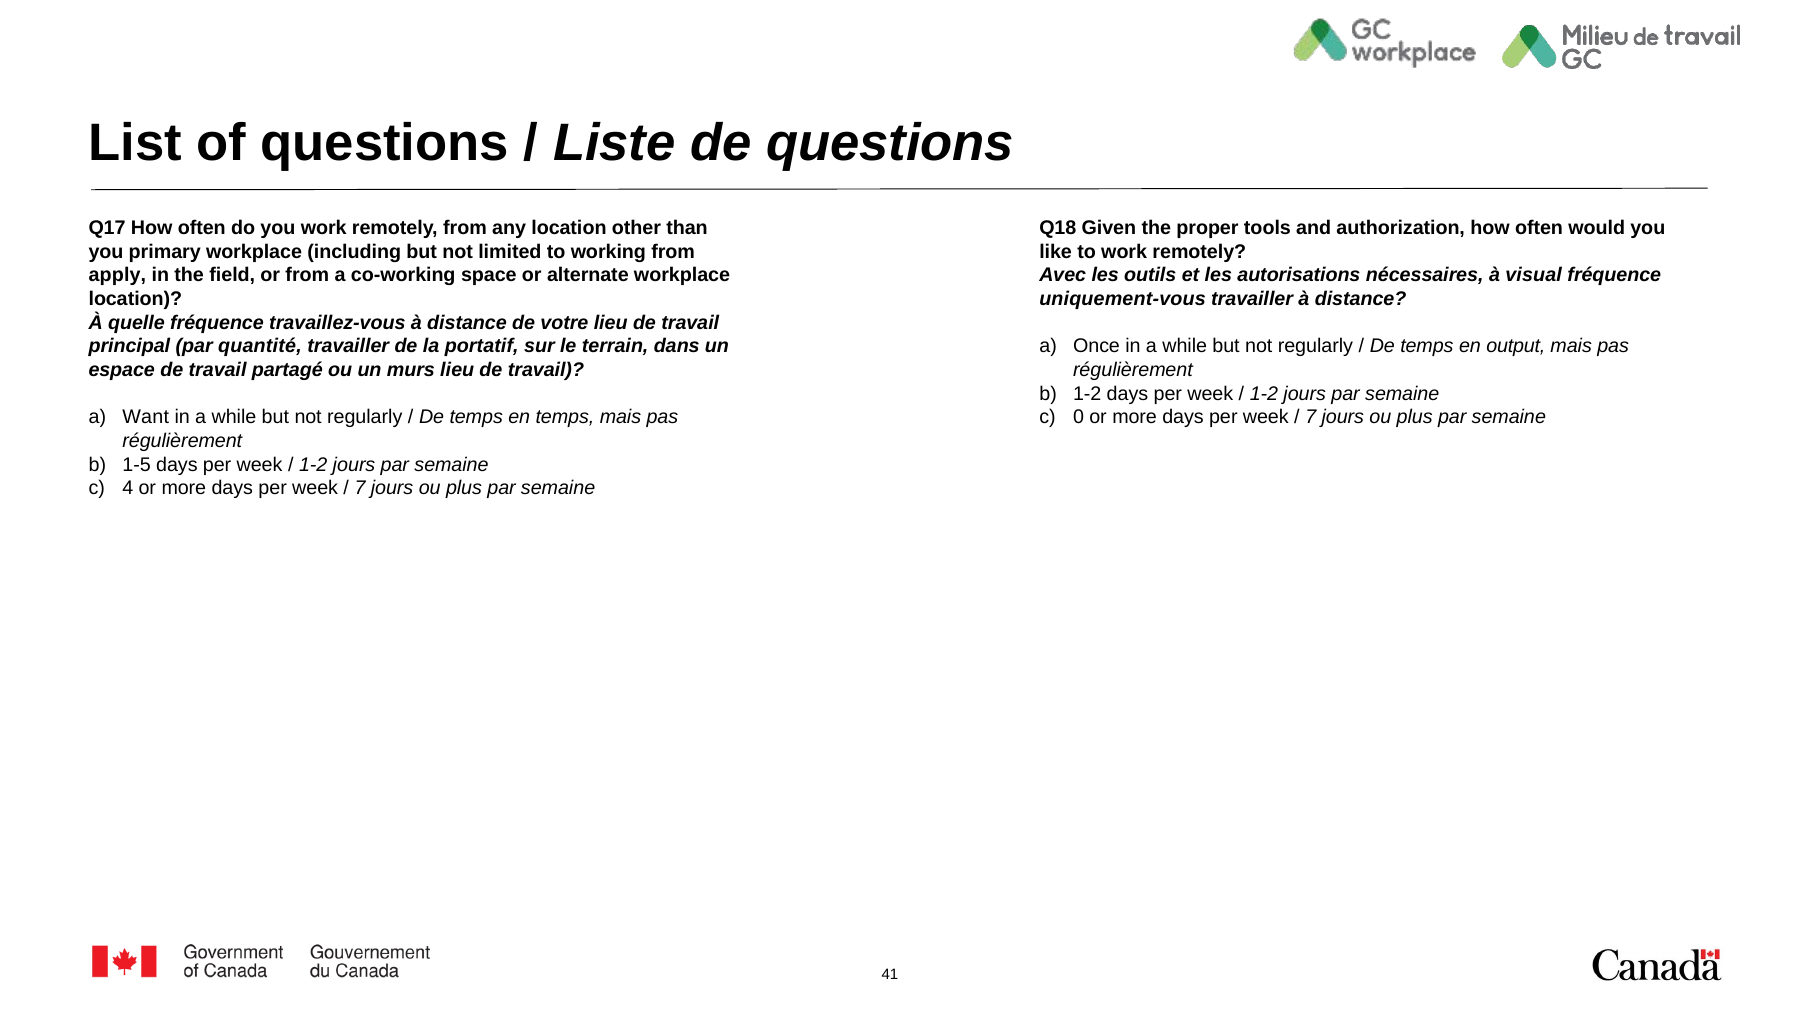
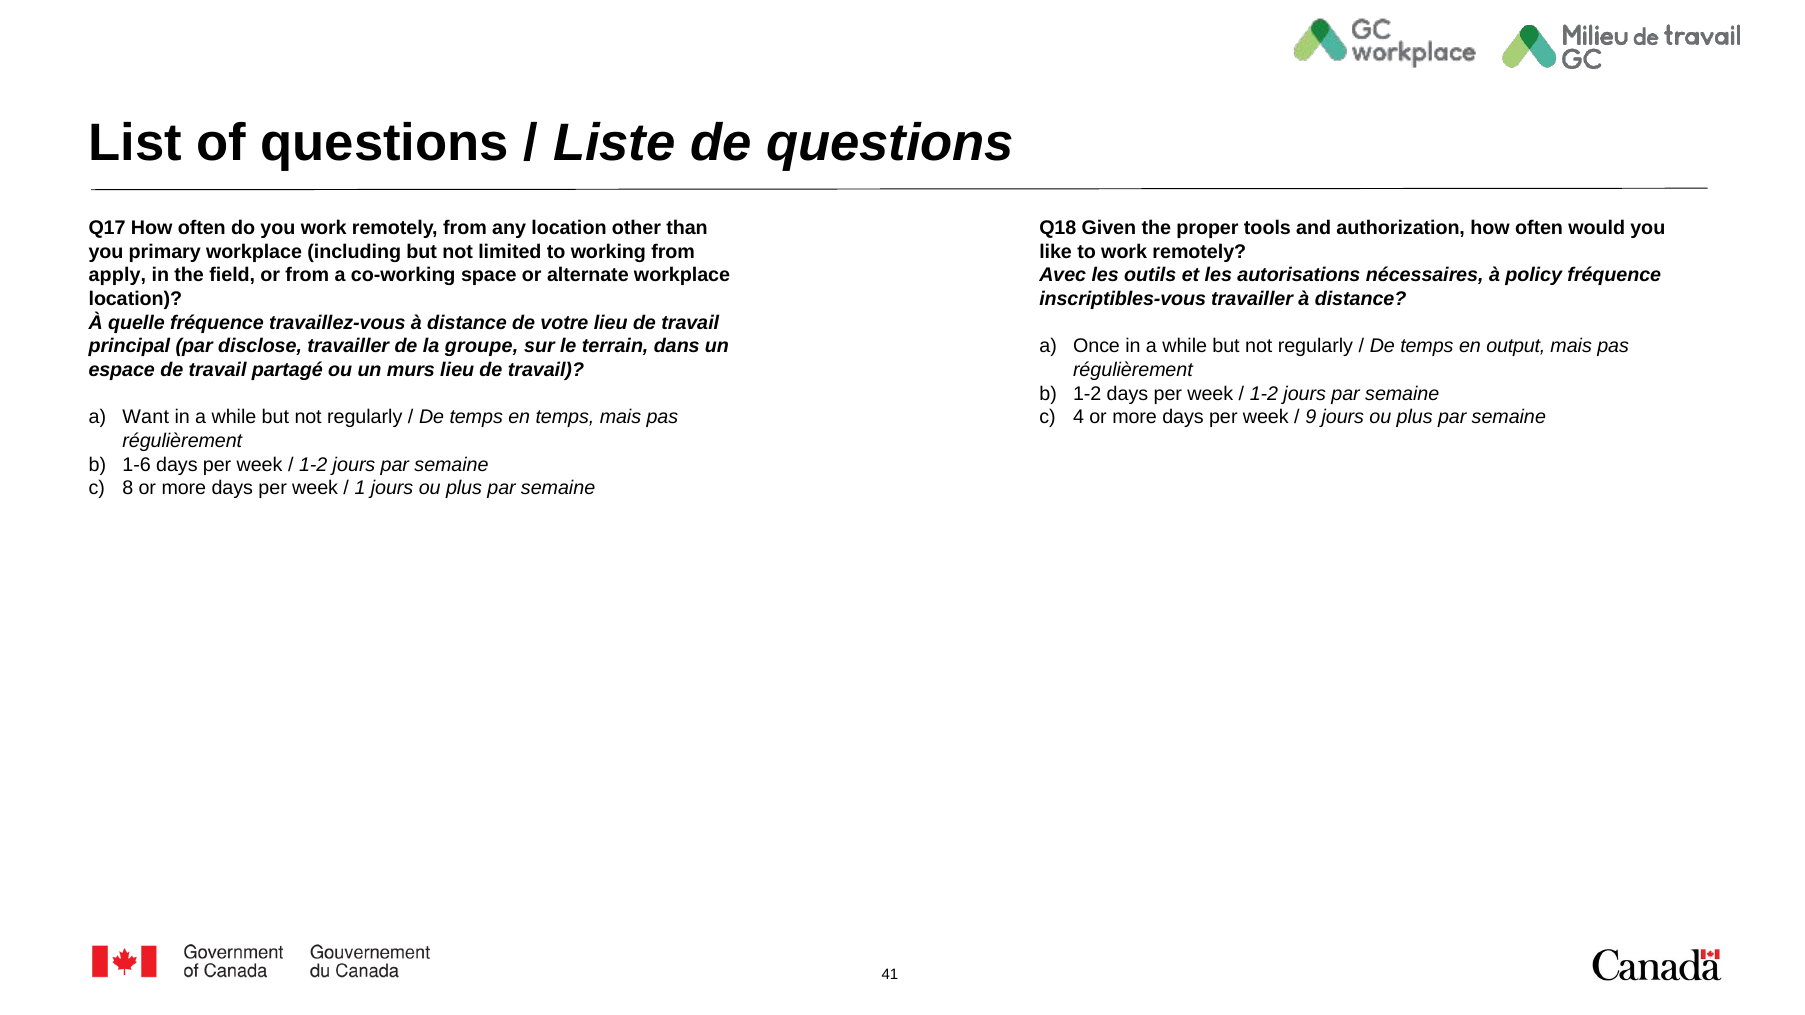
visual: visual -> policy (1534, 276)
uniquement-vous: uniquement-vous -> inscriptibles-vous (1123, 299)
quantité: quantité -> disclose (260, 347)
portatif: portatif -> groupe (482, 347)
0: 0 -> 4 (1079, 418)
7: 7 -> 9 (1311, 418)
1-5: 1-5 -> 1-6 (137, 465)
4: 4 -> 8 (128, 489)
7: 7 -> 1 (360, 489)
